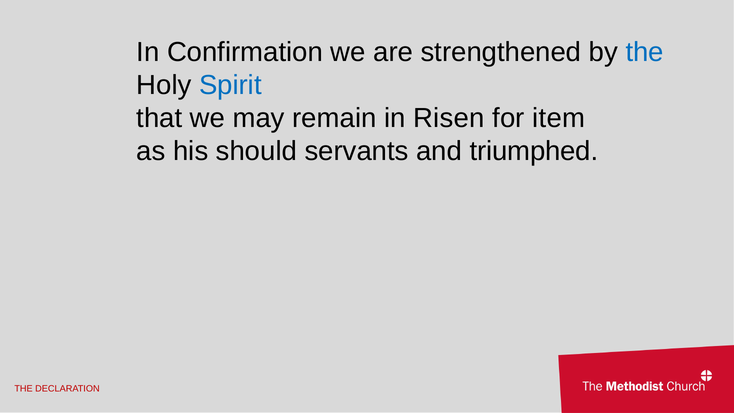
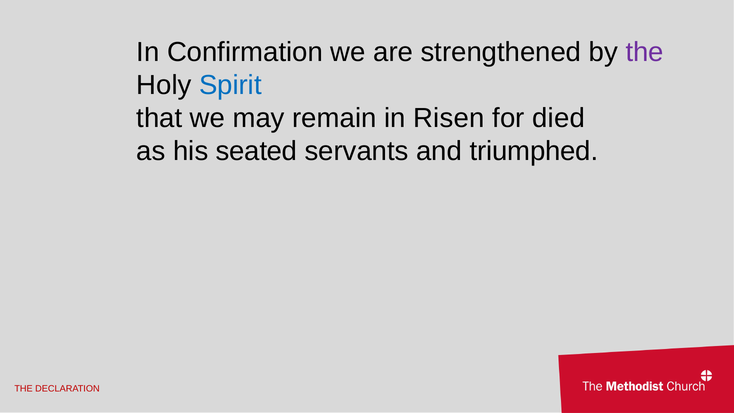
the colour: blue -> purple (645, 52)
item: item -> died (559, 118)
should: should -> seated (257, 151)
